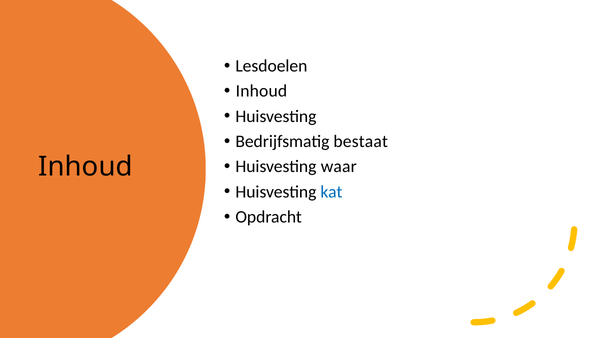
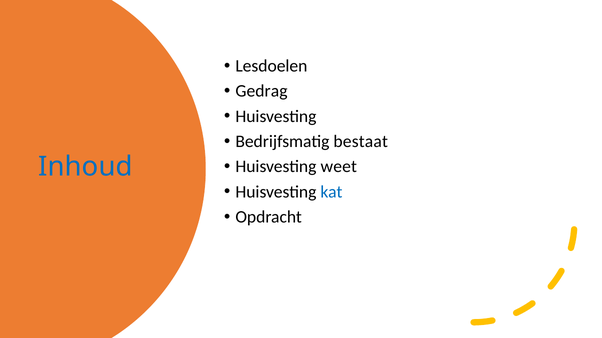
Inhoud: Inhoud -> Gedrag (261, 91)
waar: waar -> weet (339, 167)
Inhoud colour: black -> blue (85, 167)
